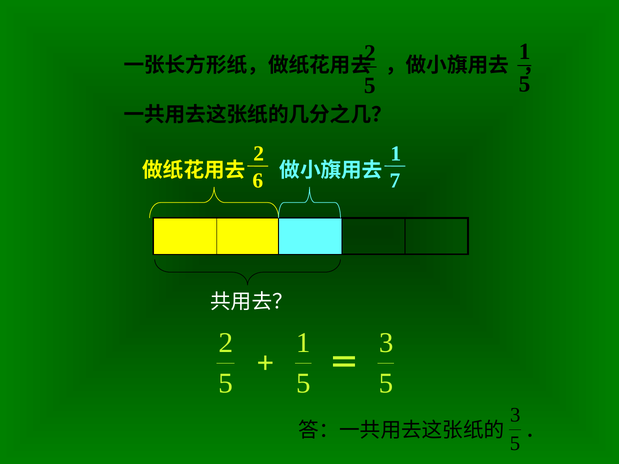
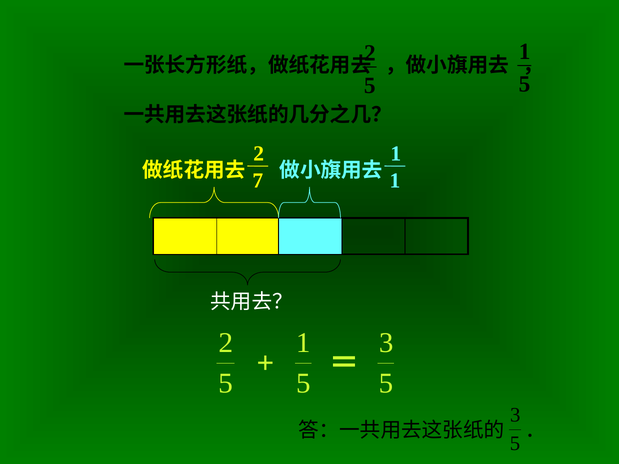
6: 6 -> 7 (258, 181)
7: 7 -> 1 (395, 181)
